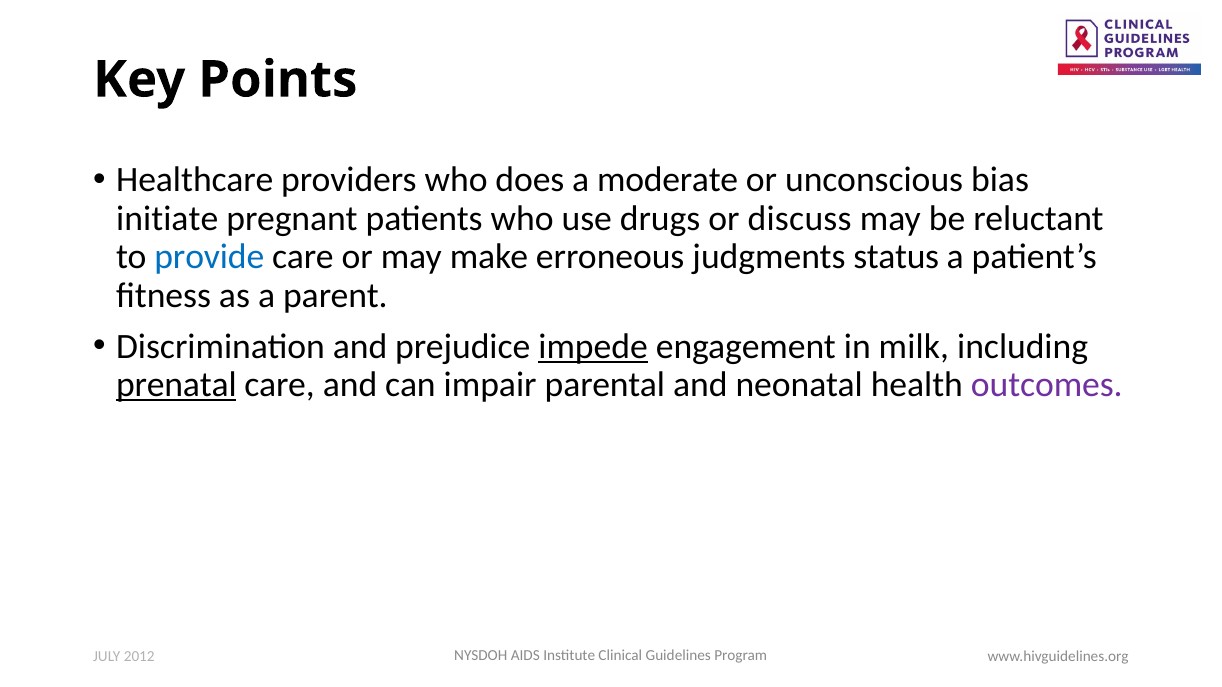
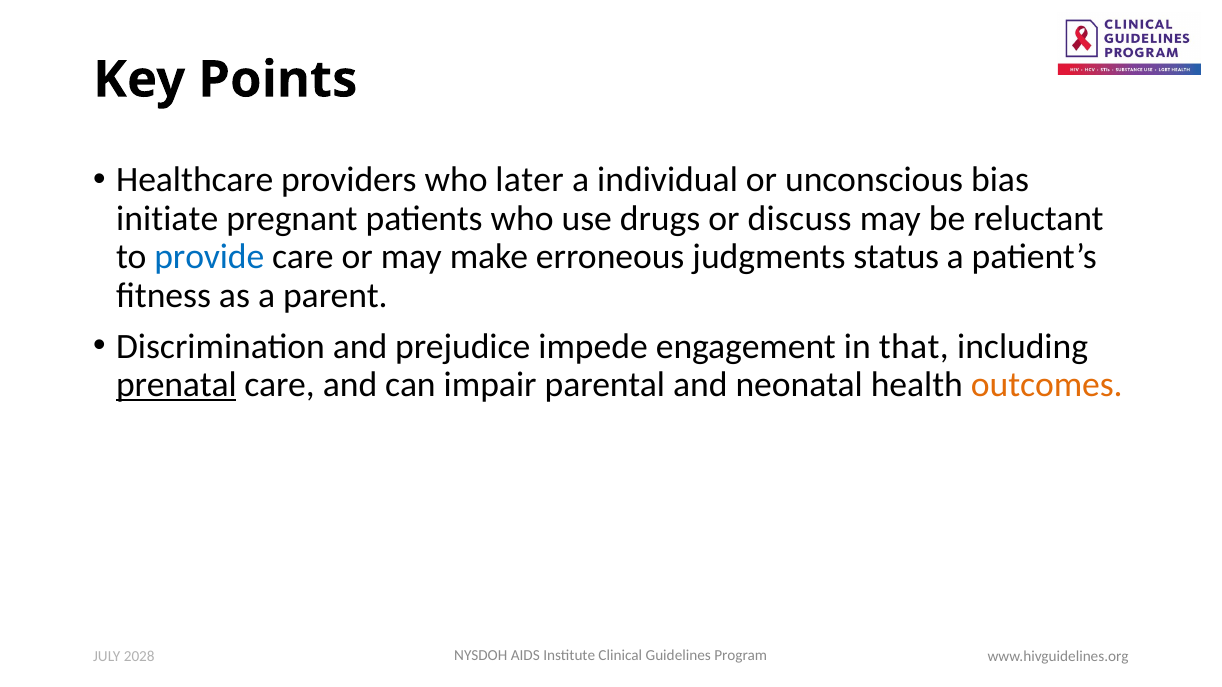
does: does -> later (530, 180)
moderate: moderate -> individual (668, 180)
impede underline: present -> none (593, 347)
milk: milk -> that (914, 347)
outcomes colour: purple -> orange (1047, 385)
2012: 2012 -> 2028 (139, 656)
